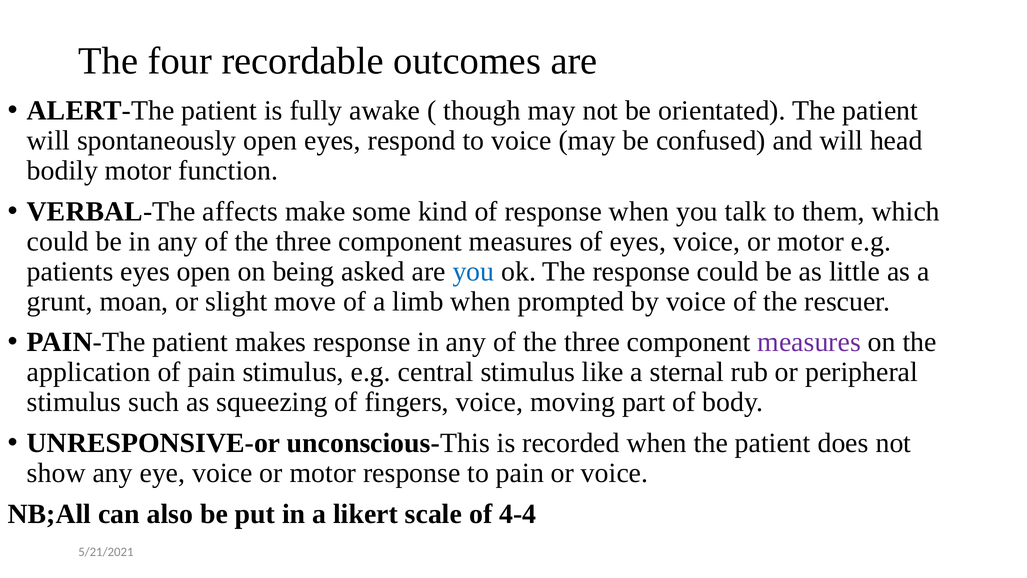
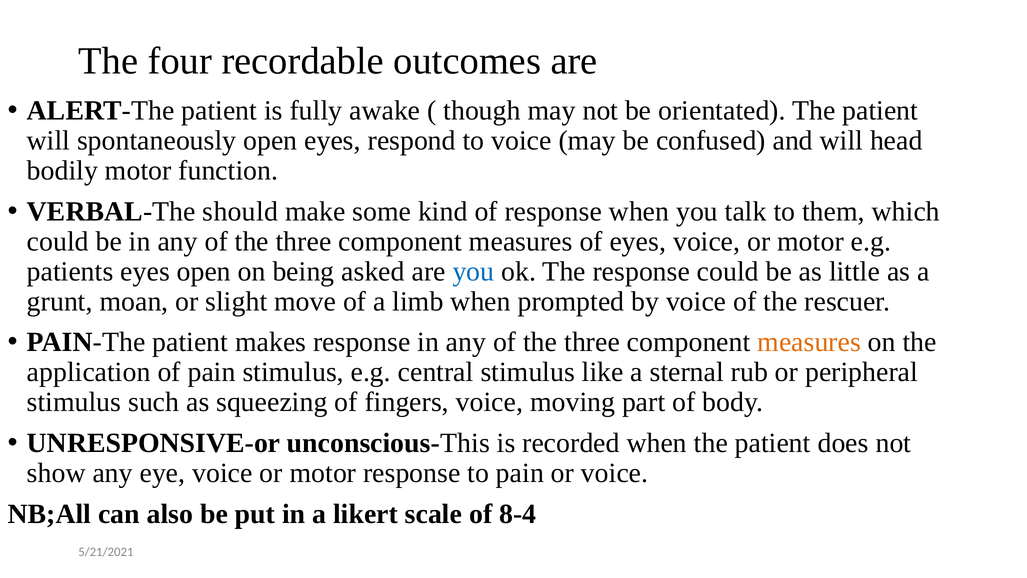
affects: affects -> should (240, 211)
measures colour: purple -> orange (809, 342)
4-4: 4-4 -> 8-4 (518, 514)
